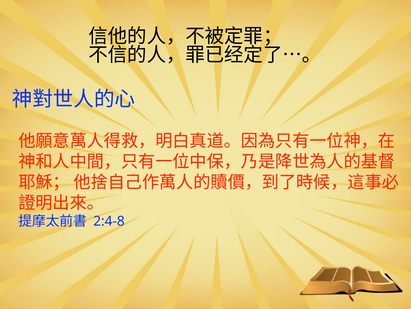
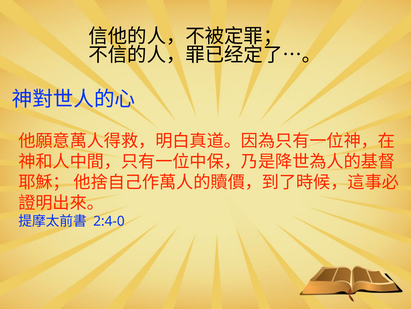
2:4-8: 2:4-8 -> 2:4-0 (109, 221)
